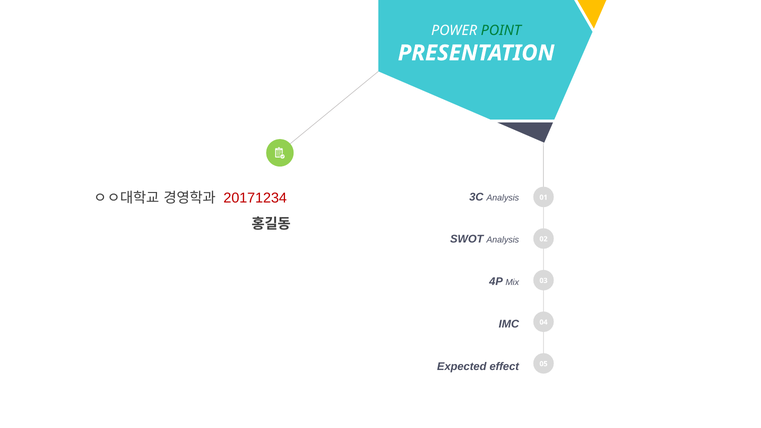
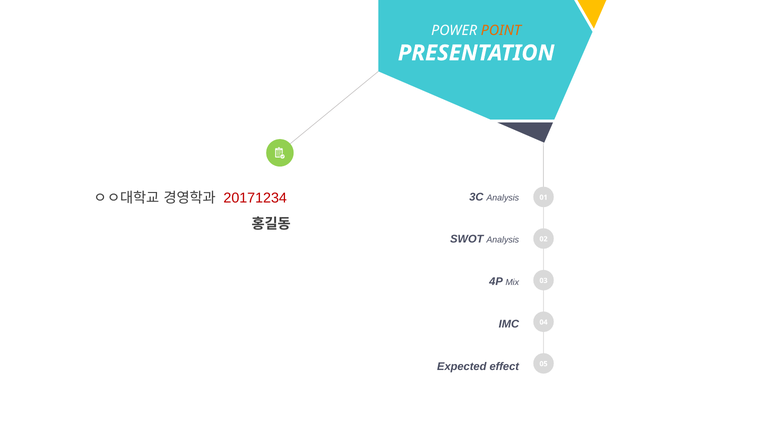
POINT colour: green -> orange (501, 31)
